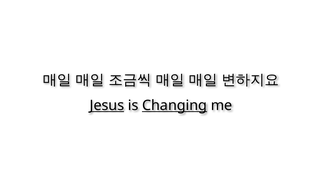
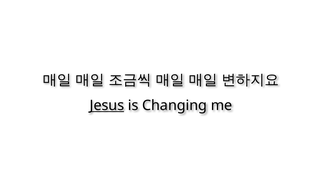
Changing underline: present -> none (175, 106)
